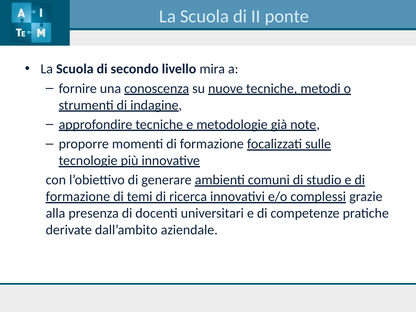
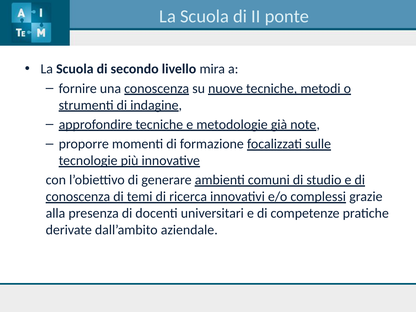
formazione: formazione -> conoscenza (78, 197)
